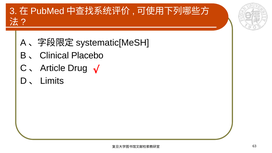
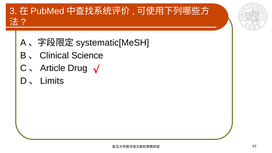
Placebo: Placebo -> Science (87, 55)
